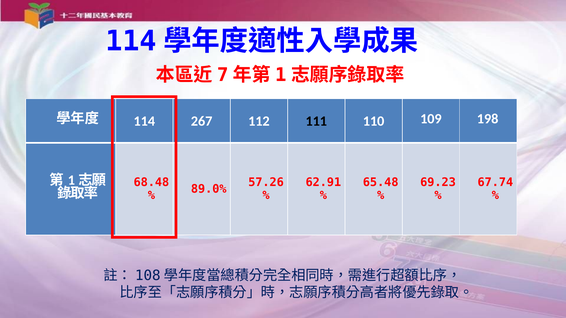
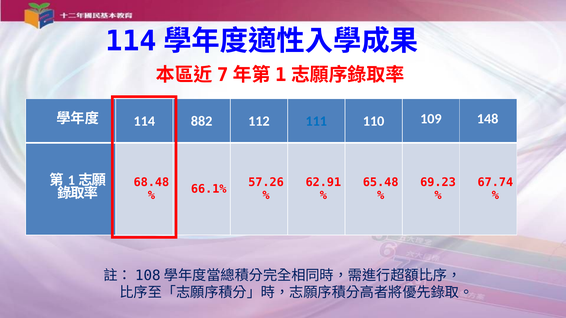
267: 267 -> 882 (202, 121)
111 colour: black -> blue (316, 121)
198: 198 -> 148 (488, 119)
89.0%: 89.0% -> 66.1% (209, 189)
